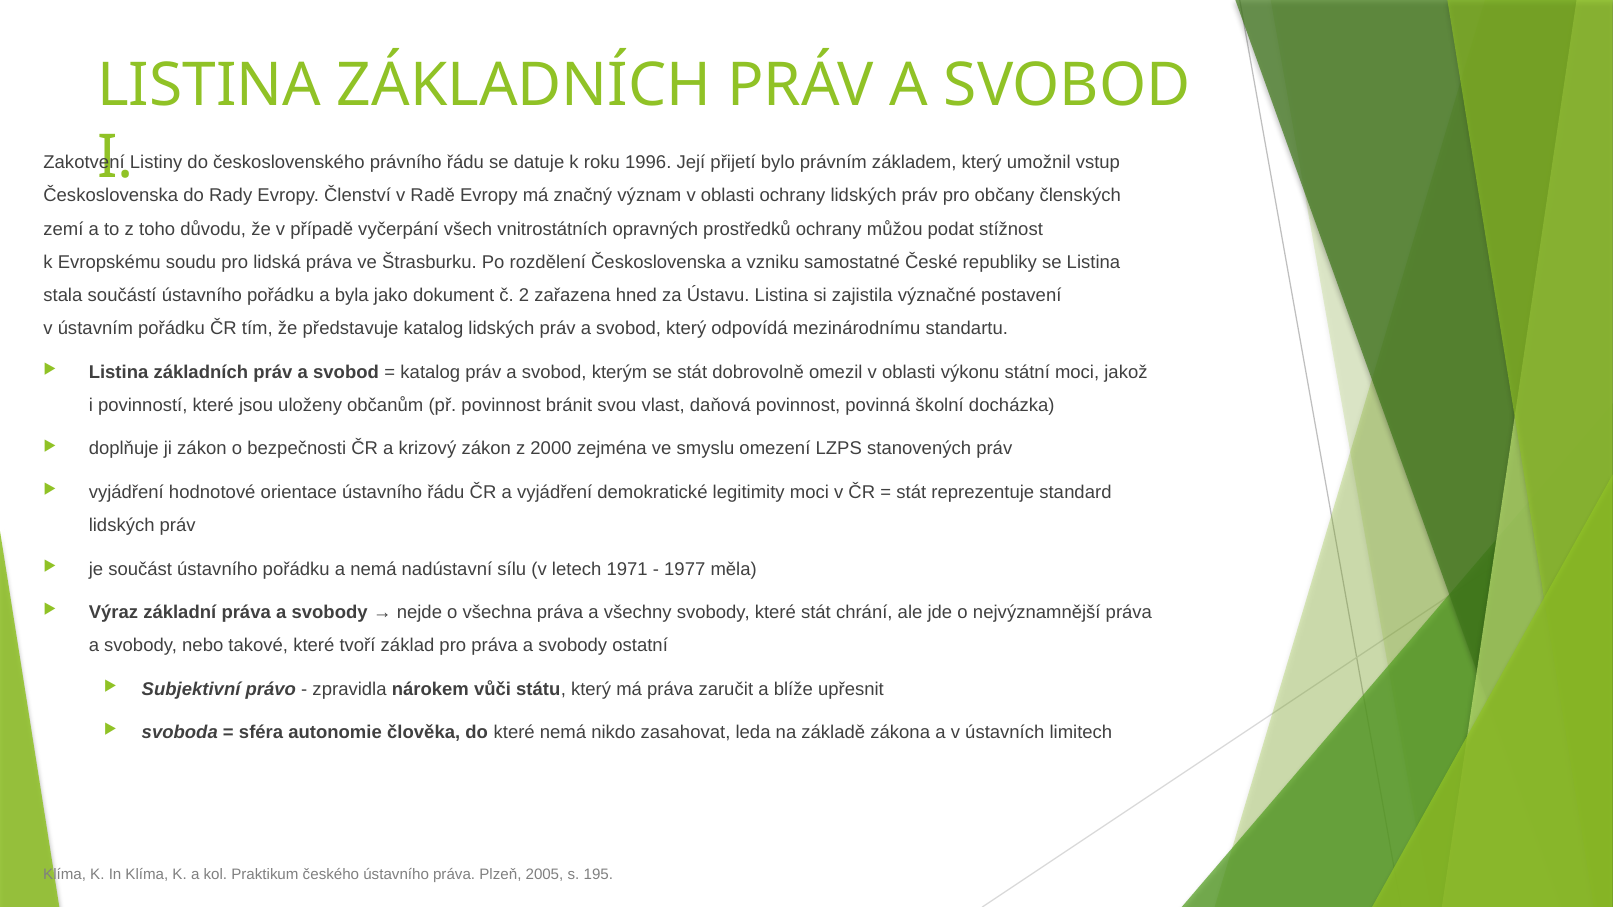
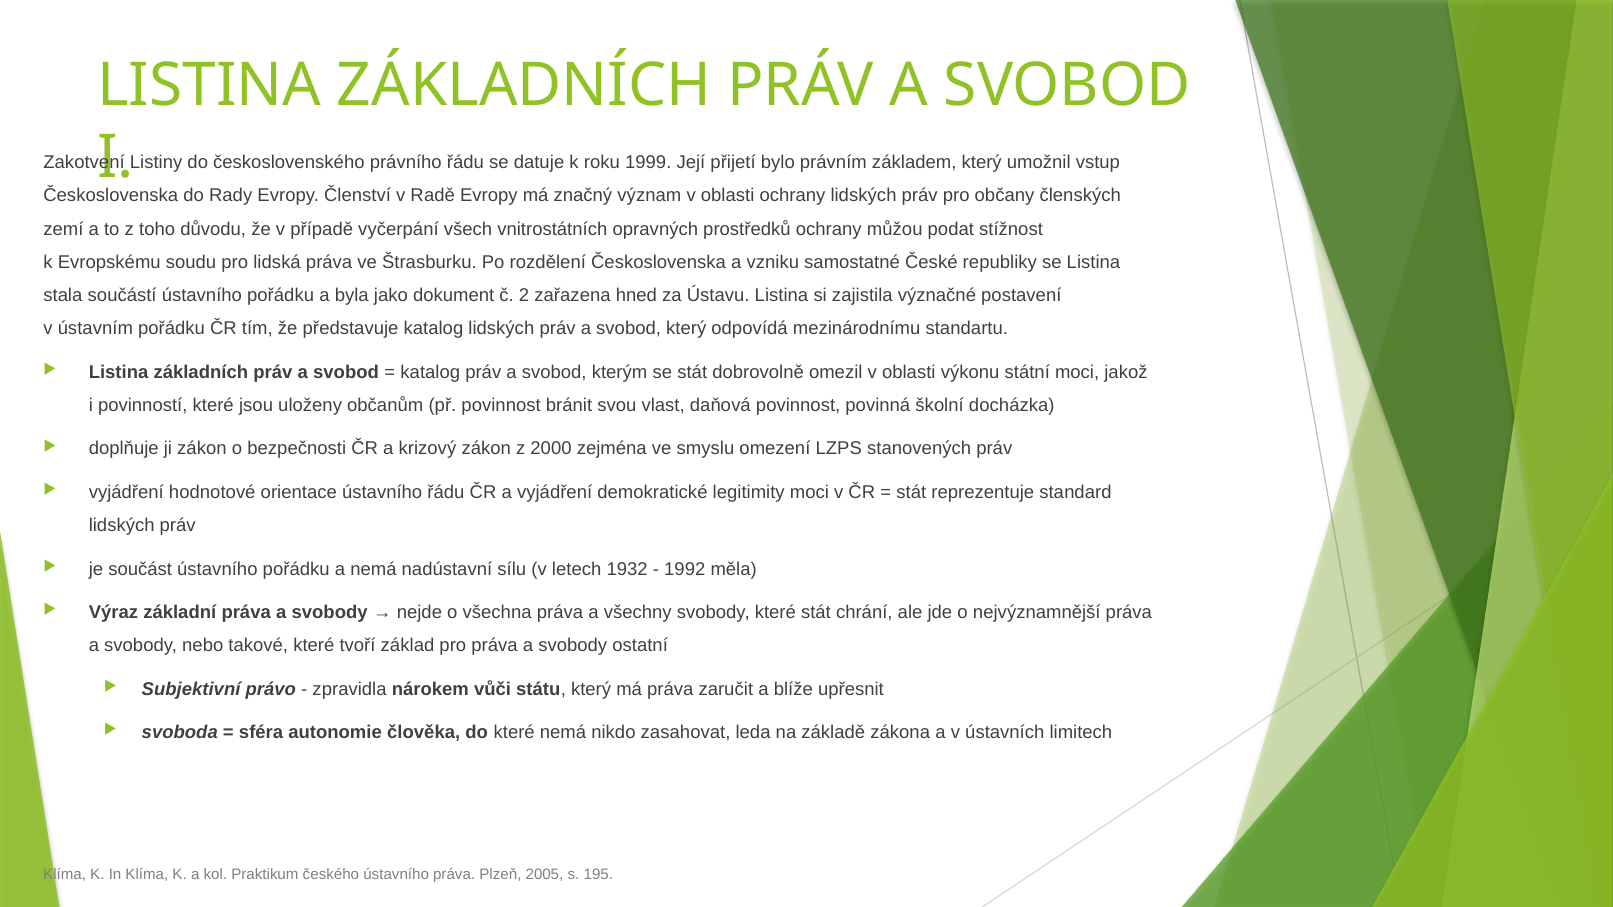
1996: 1996 -> 1999 (648, 163)
1971: 1971 -> 1932 (627, 569)
1977: 1977 -> 1992 (685, 569)
